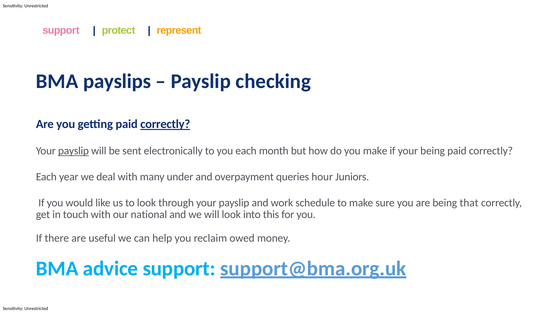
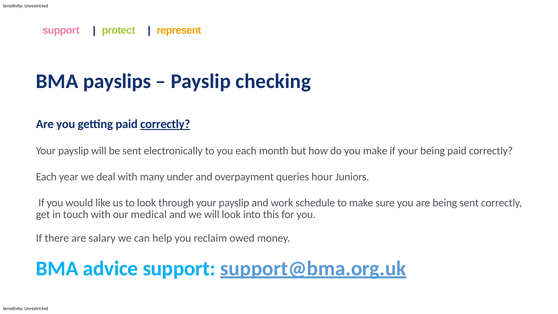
payslip underline: present -> none (74, 151)
being that: that -> sent (469, 203)
national: national -> medical (149, 215)
useful: useful -> salary (102, 238)
